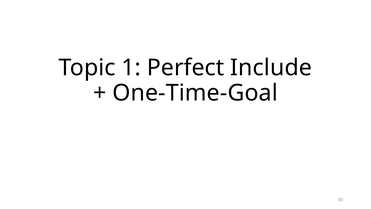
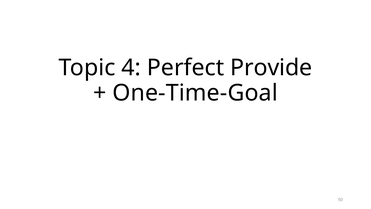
1: 1 -> 4 (131, 68)
Include: Include -> Provide (271, 68)
